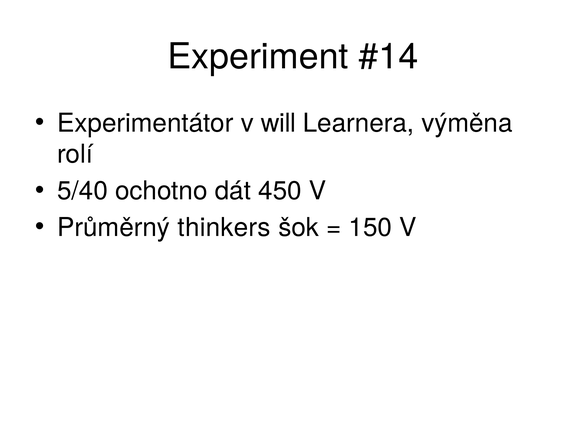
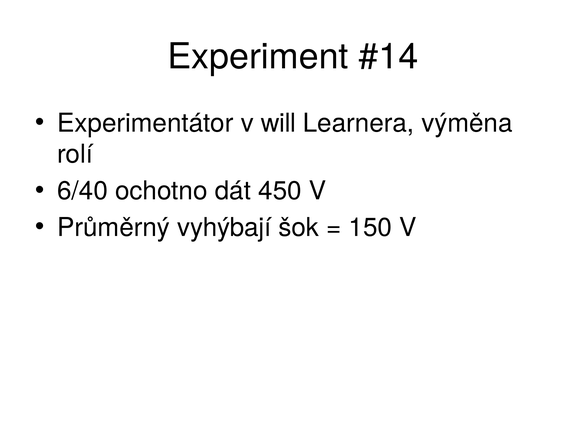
5/40: 5/40 -> 6/40 (82, 191)
thinkers: thinkers -> vyhýbají (224, 227)
